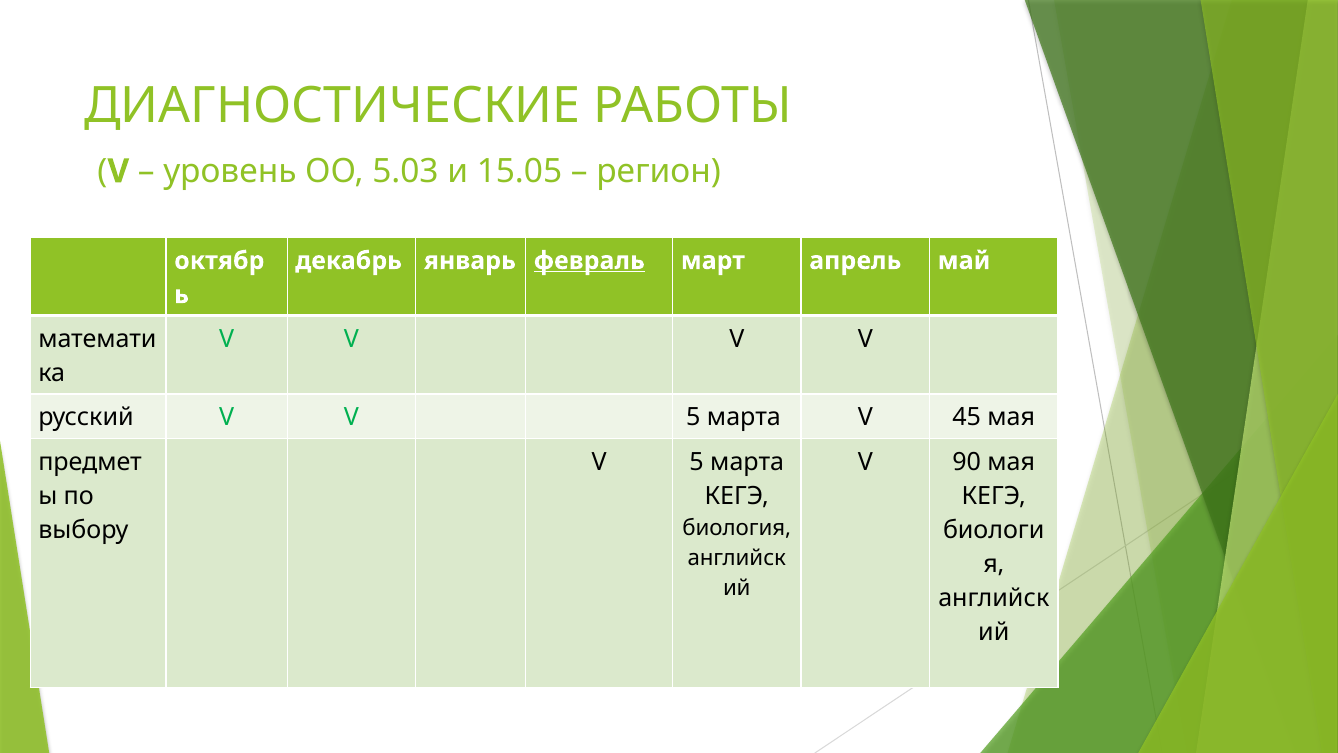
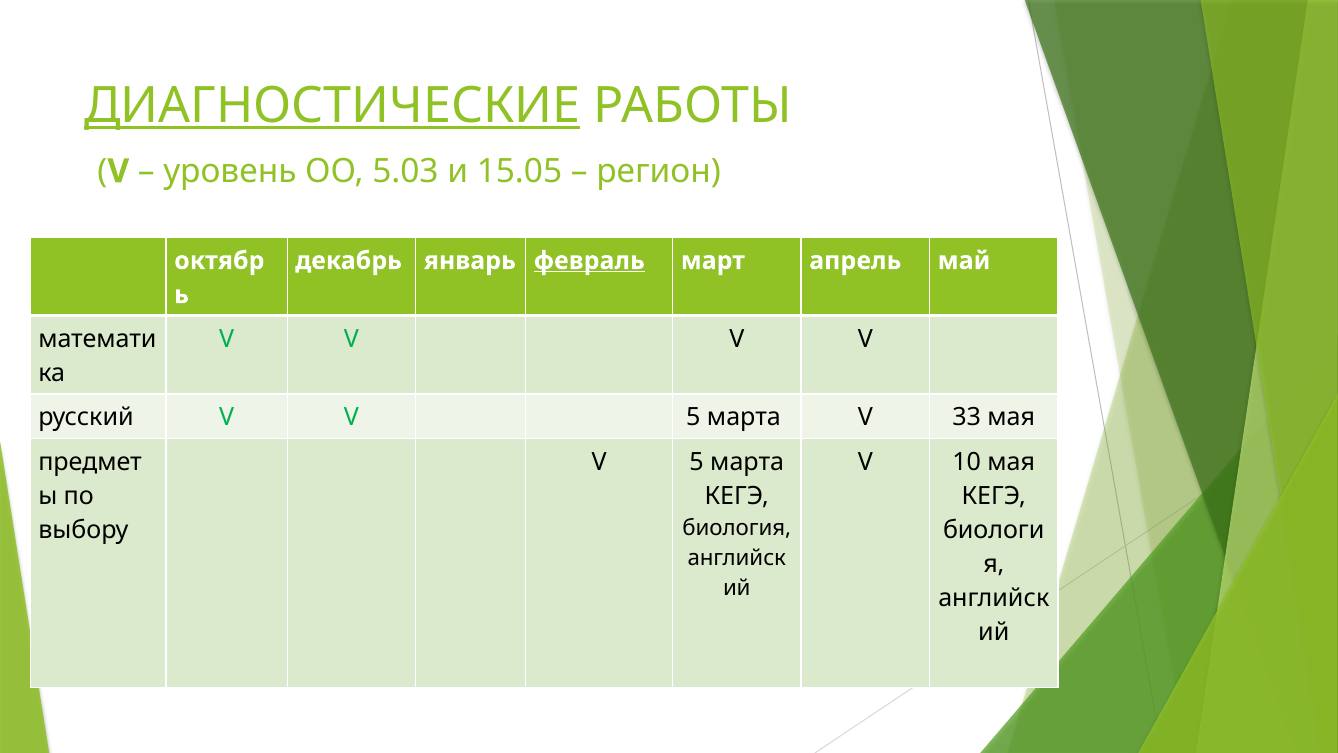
ДИАГНОСТИЧЕСКИЕ underline: none -> present (332, 106)
45: 45 -> 33 (967, 417)
90: 90 -> 10 (967, 462)
